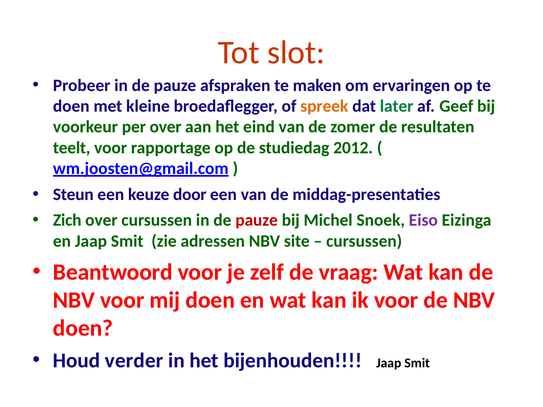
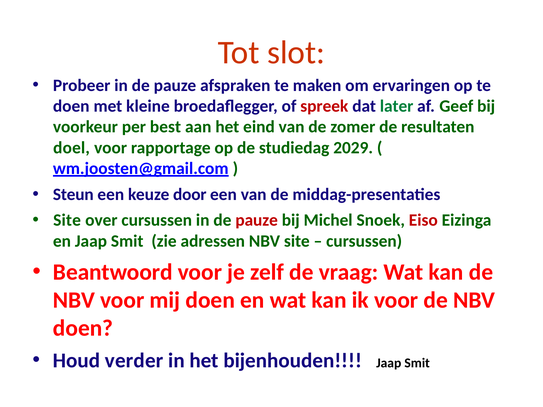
spreek colour: orange -> red (324, 106)
per over: over -> best (165, 127)
teelt: teelt -> doel (71, 148)
2012: 2012 -> 2029 (353, 148)
Zich: Zich -> Site (67, 220)
Eiso colour: purple -> red (423, 220)
